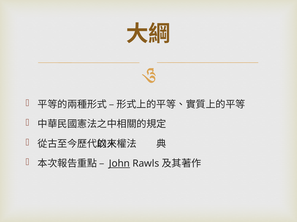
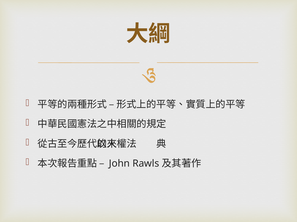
John underline: present -> none (119, 164)
